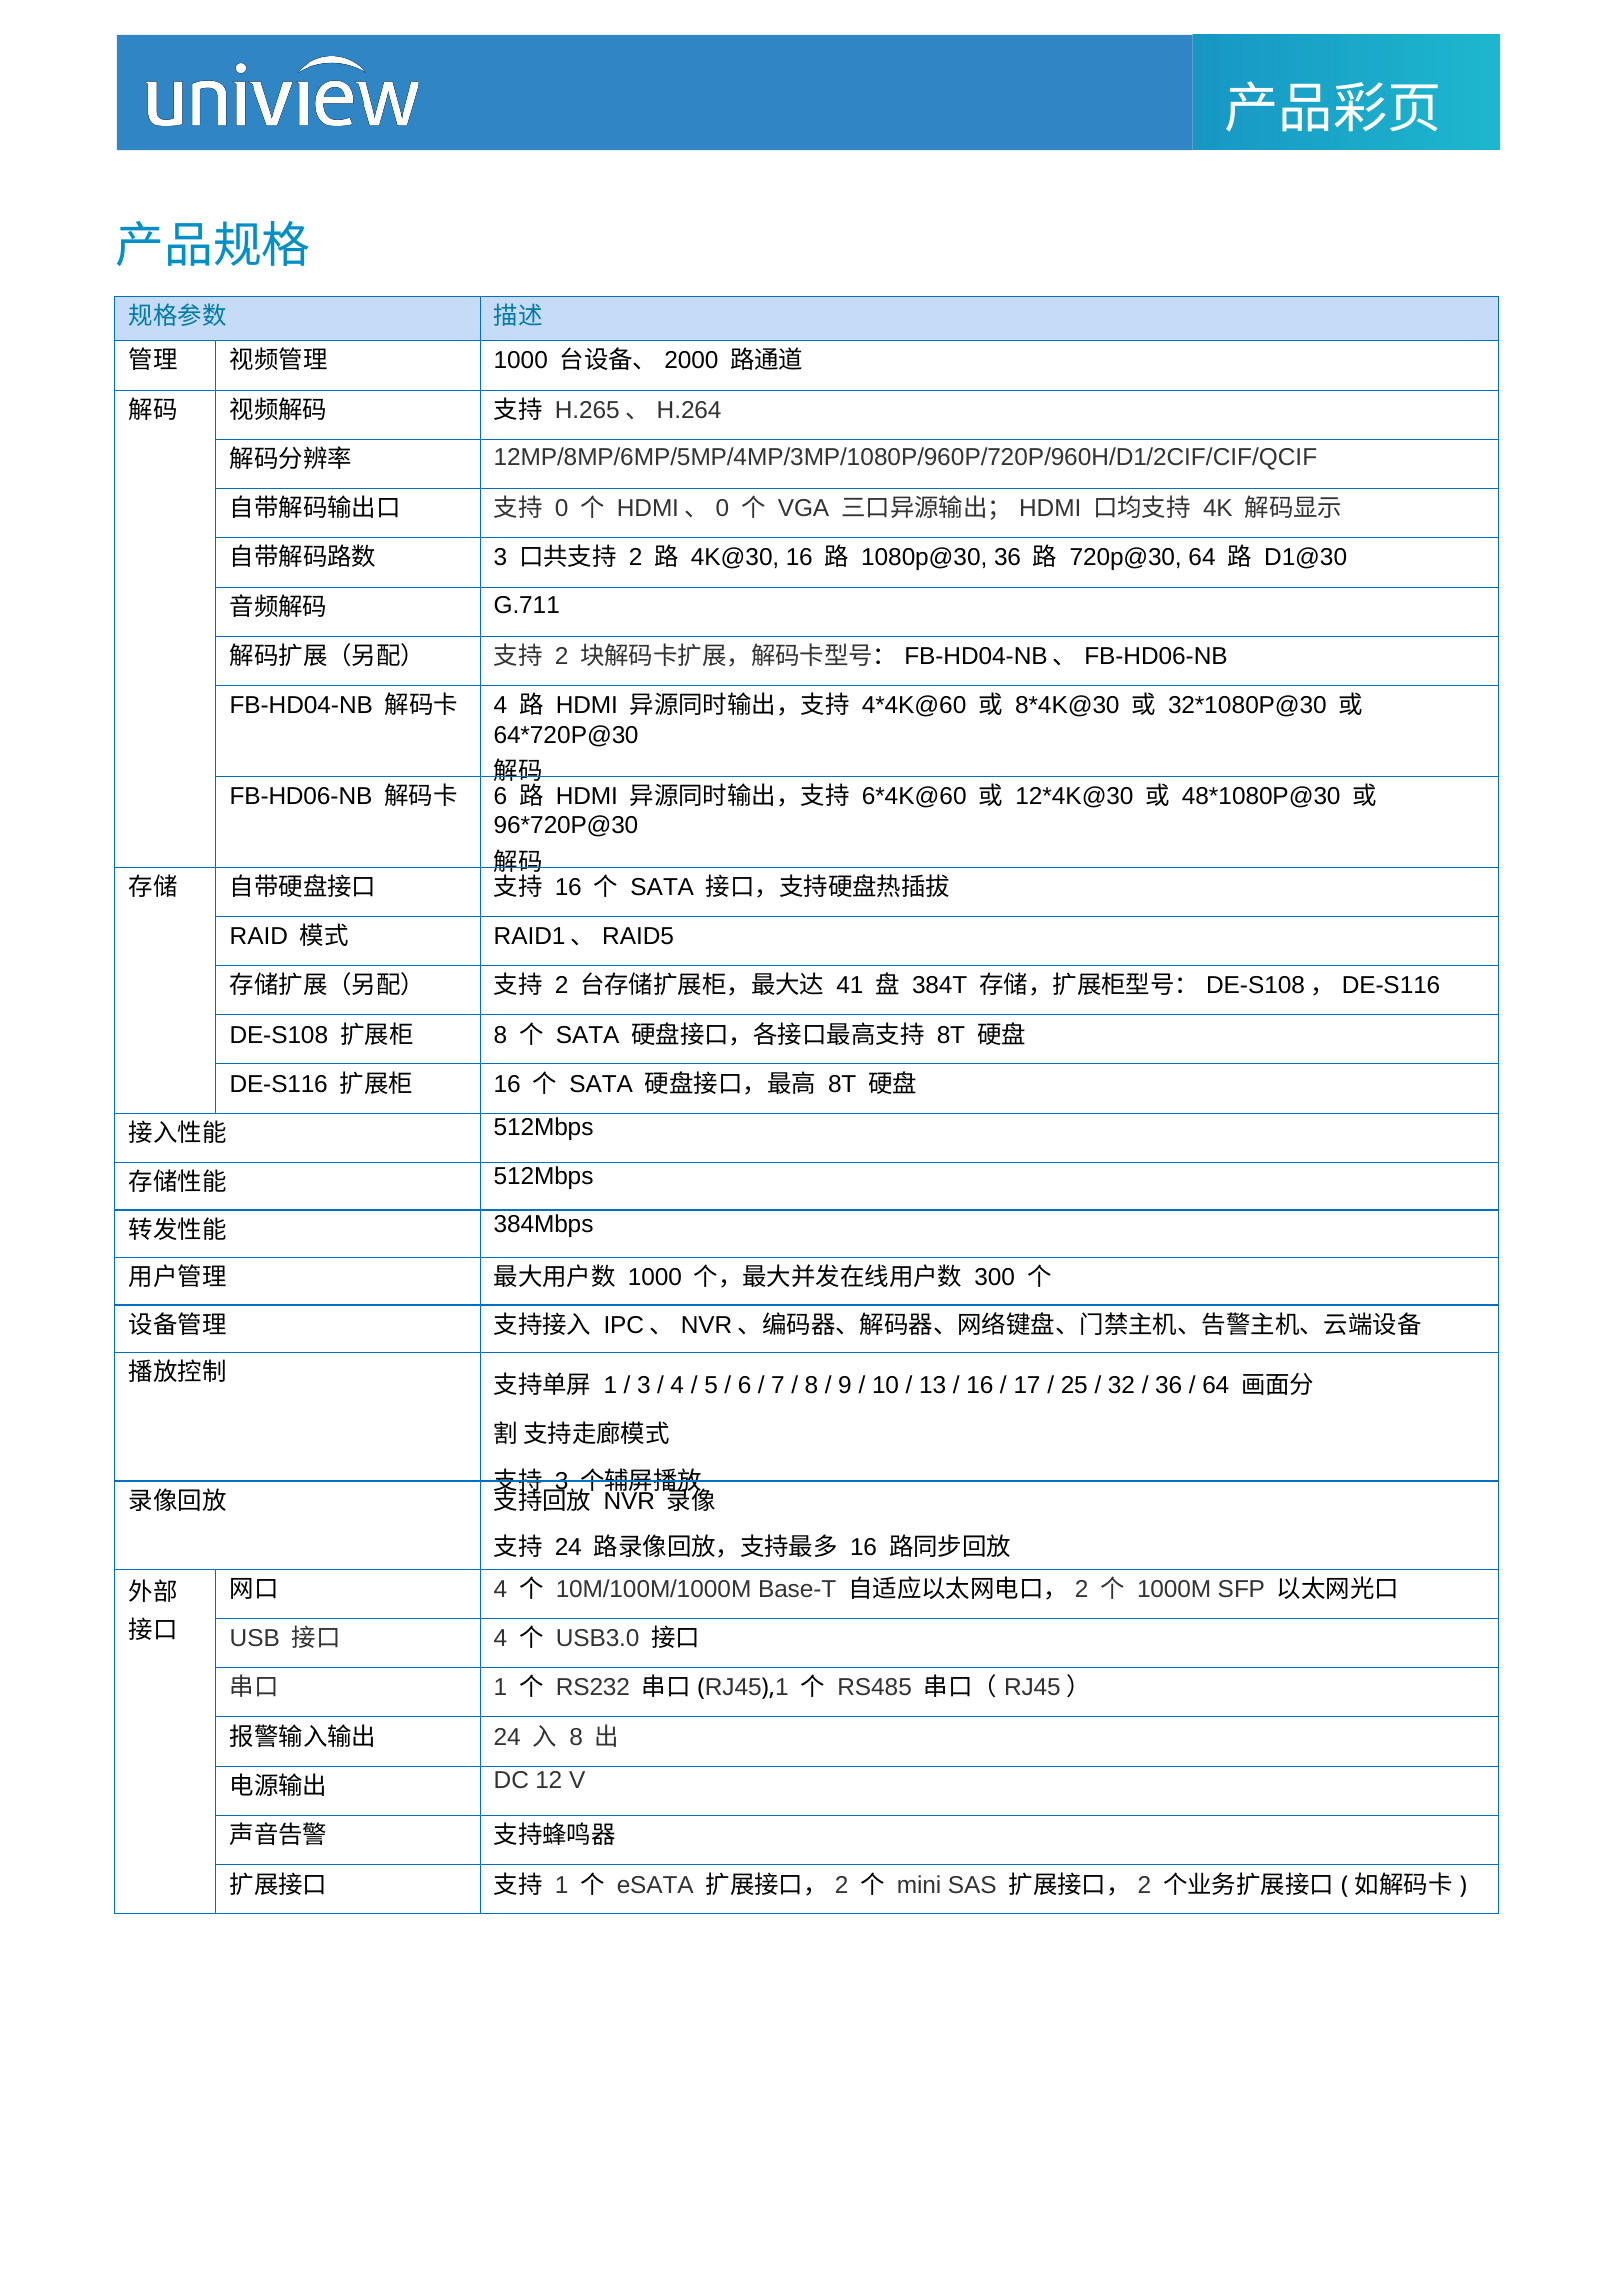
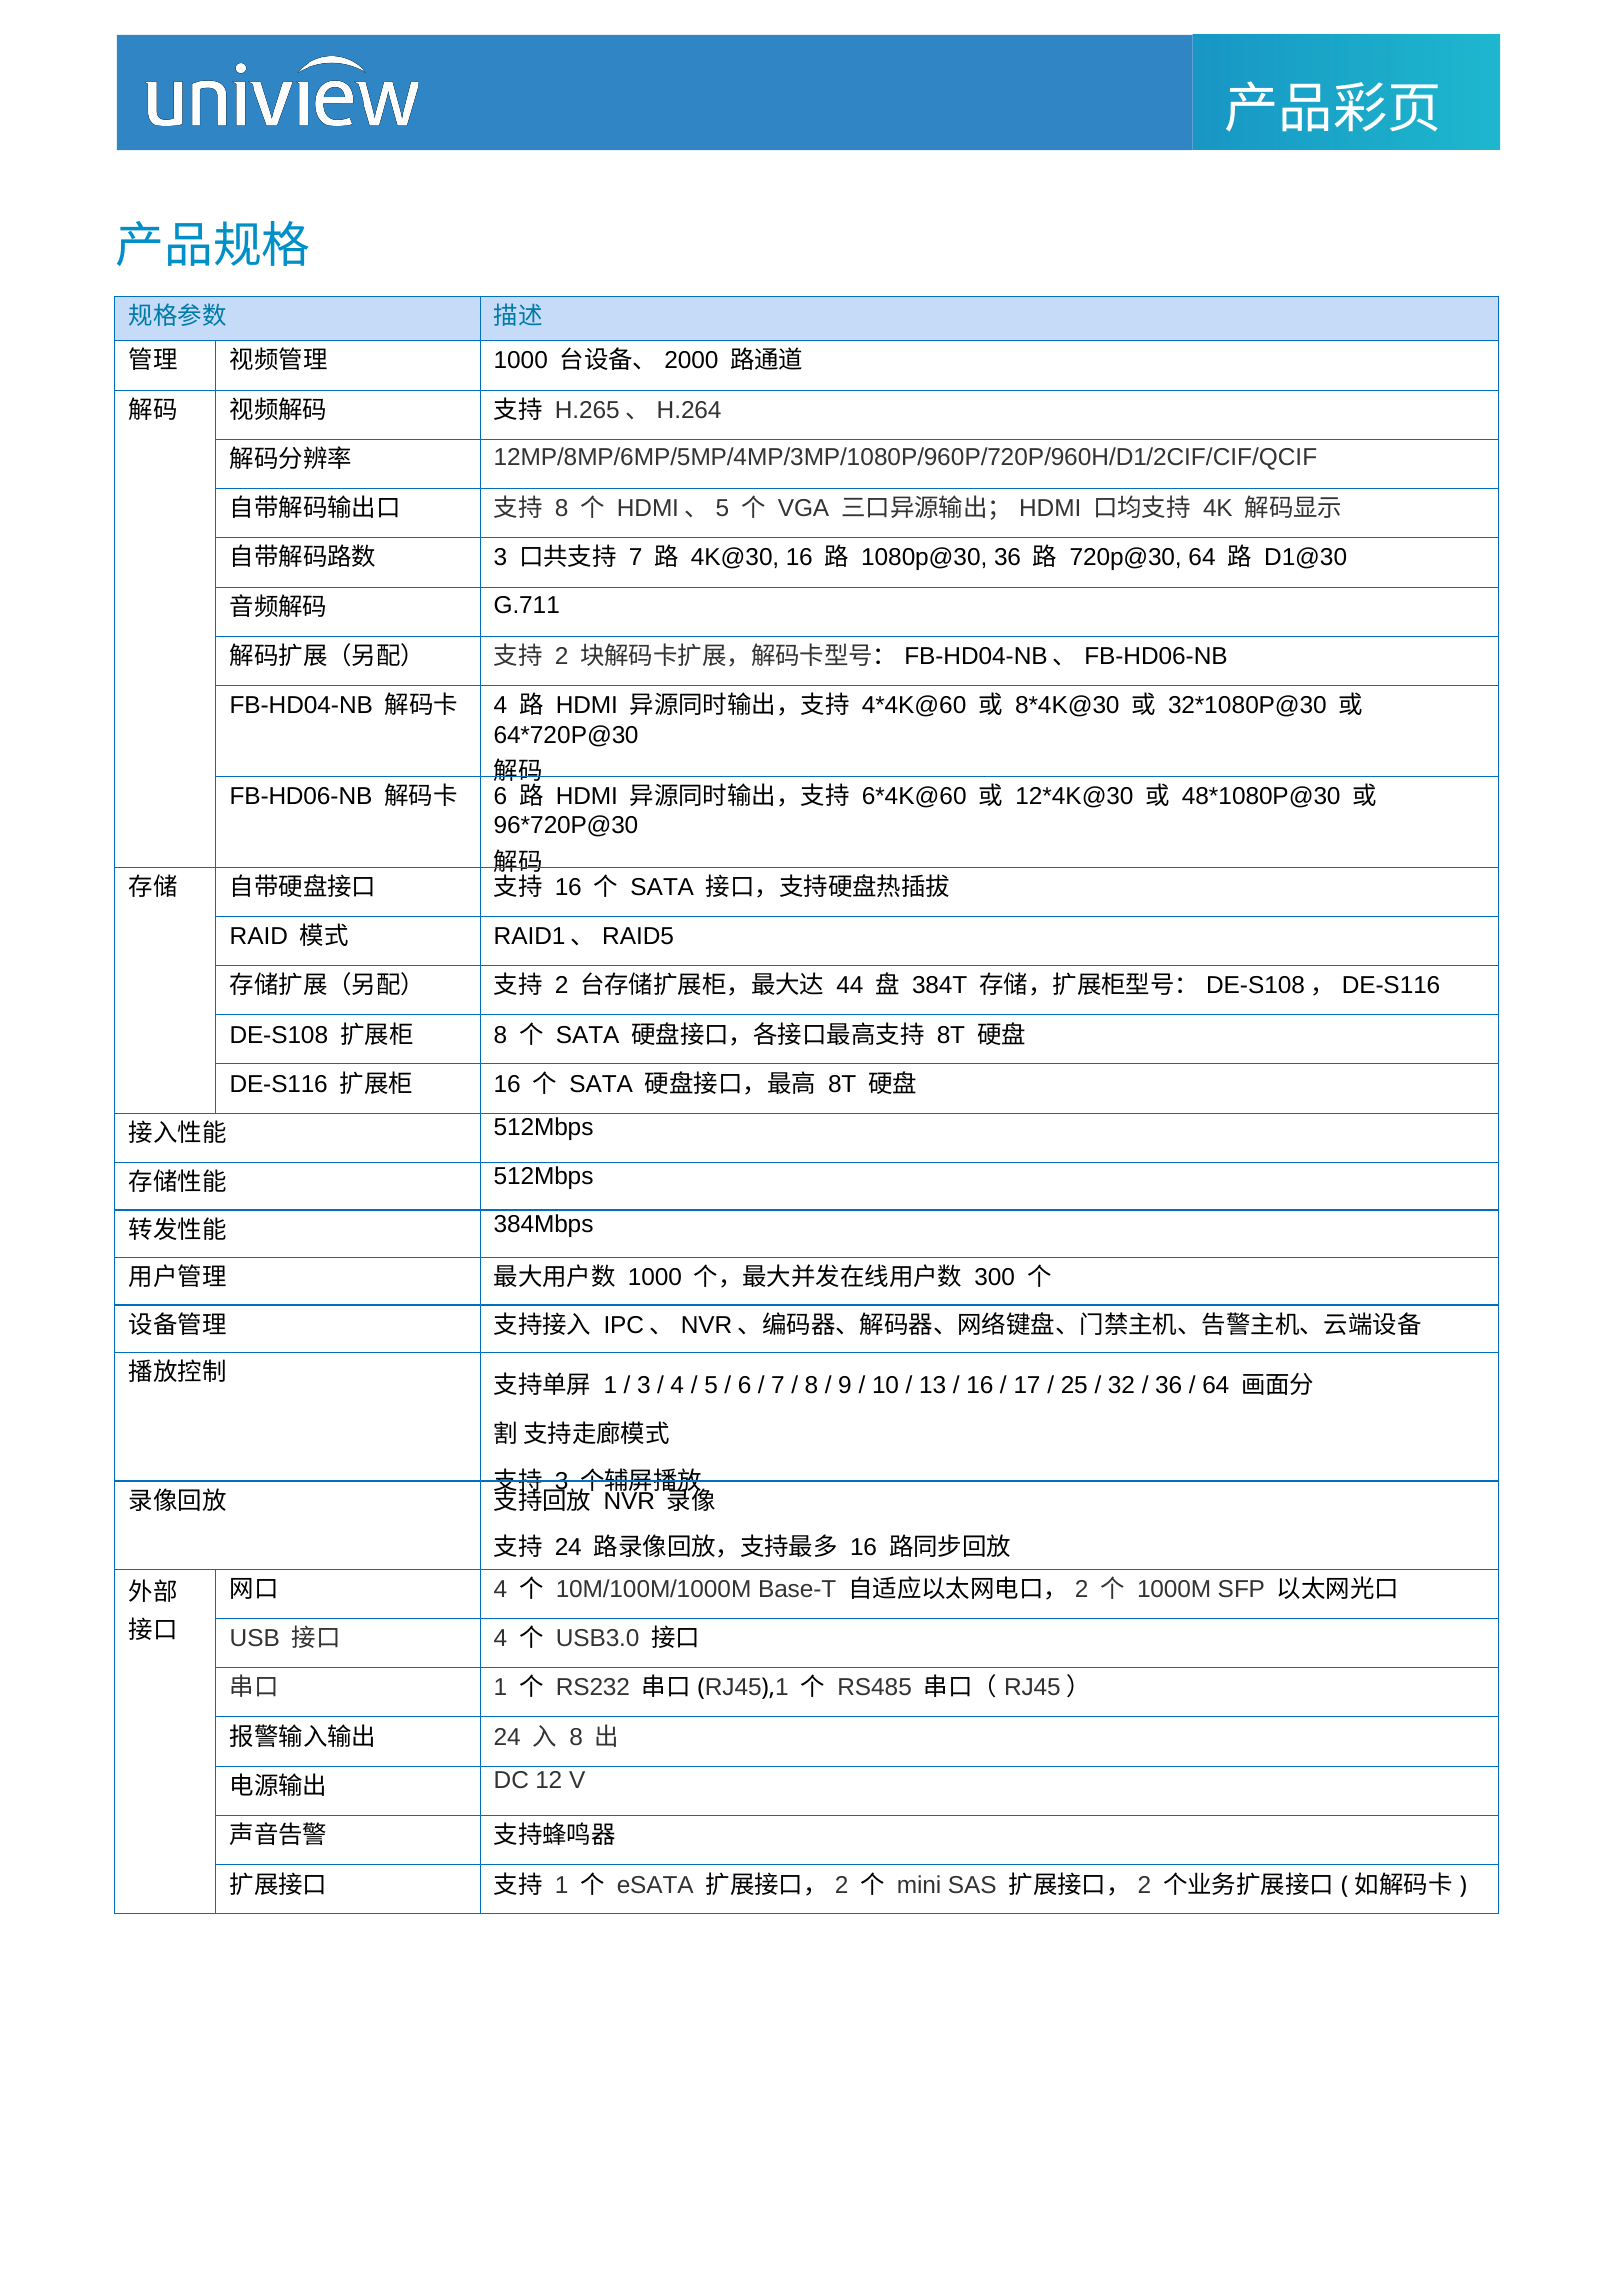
0: 0 -> 8 (562, 509)
0: 0 -> 5 (722, 509)
2: 2 -> 7 (636, 558)
41: 41 -> 44 (850, 985)
